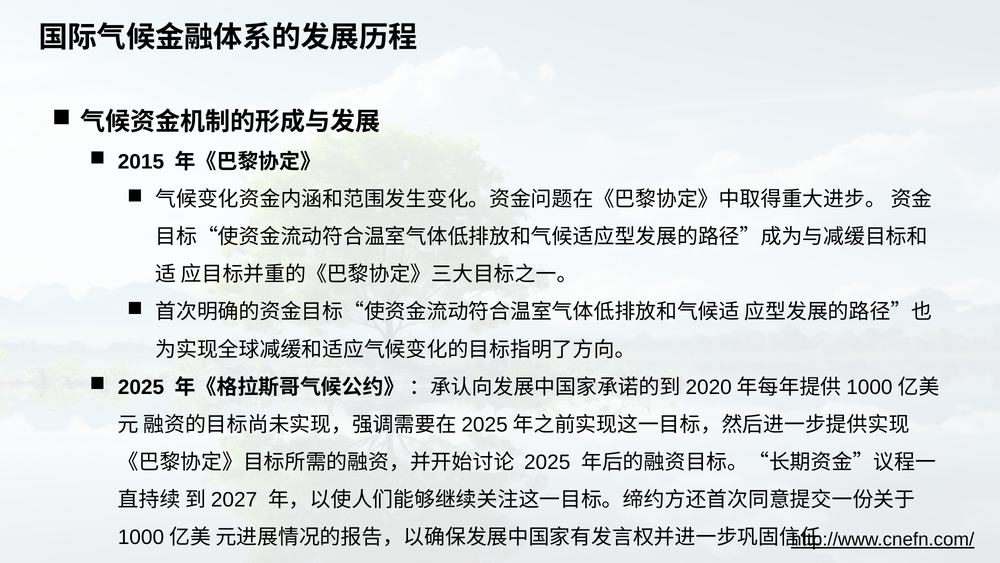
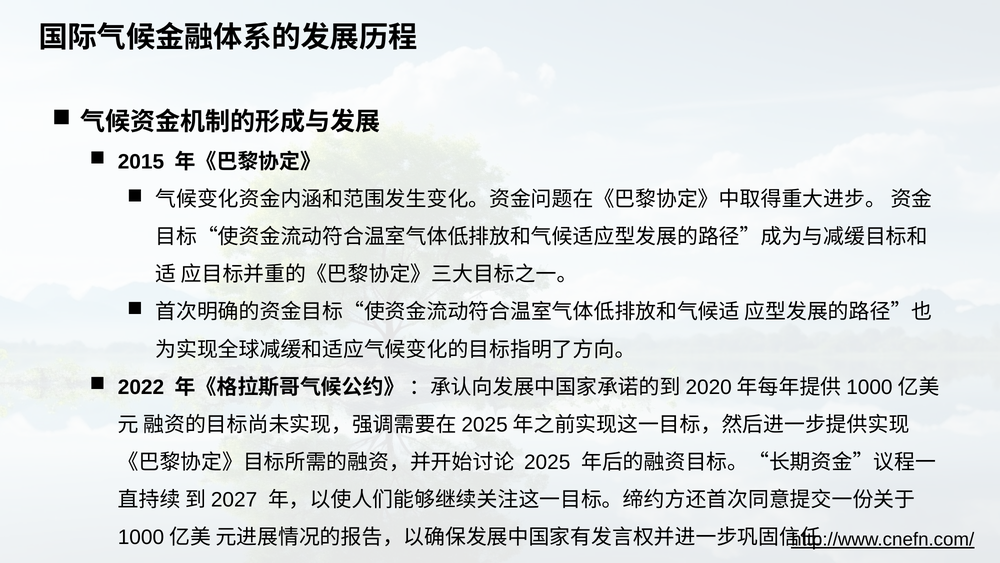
2025: 2025 -> 2022 (141, 387)
